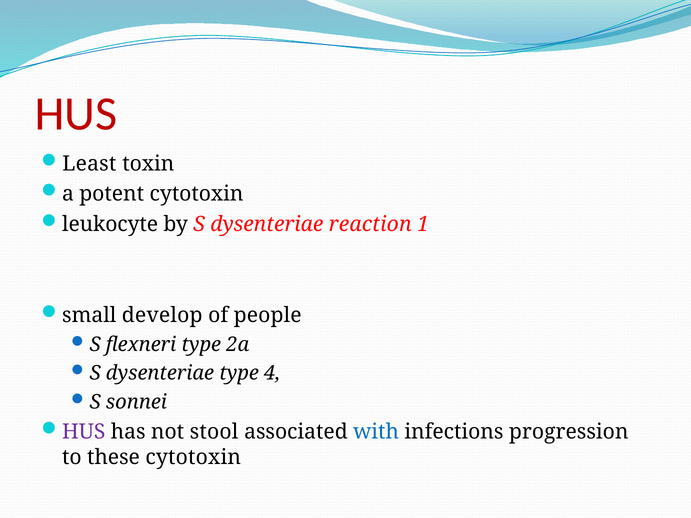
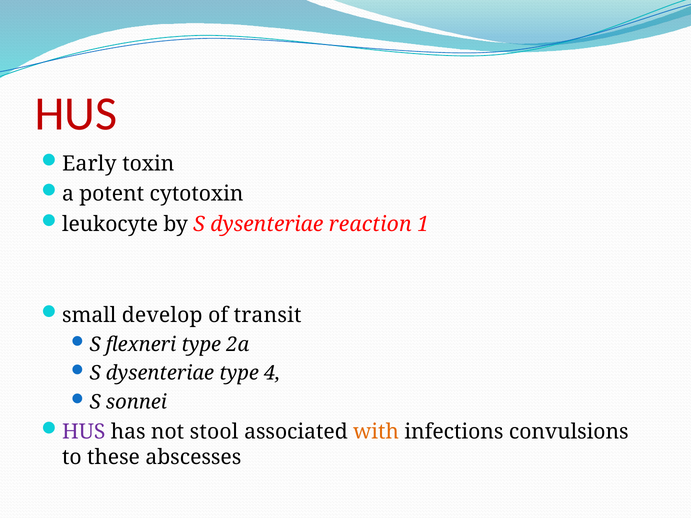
Least: Least -> Early (89, 164)
people: people -> transit (268, 315)
with colour: blue -> orange (376, 432)
progression: progression -> convulsions (569, 432)
these cytotoxin: cytotoxin -> abscesses (193, 457)
